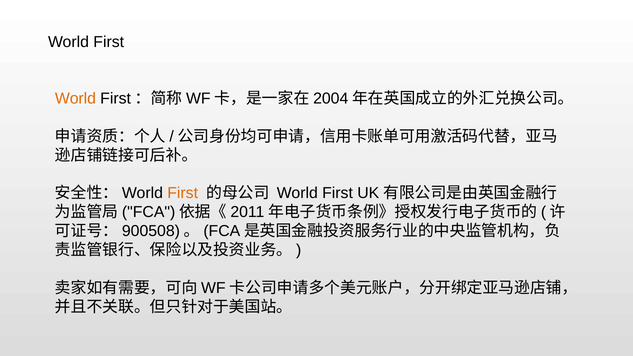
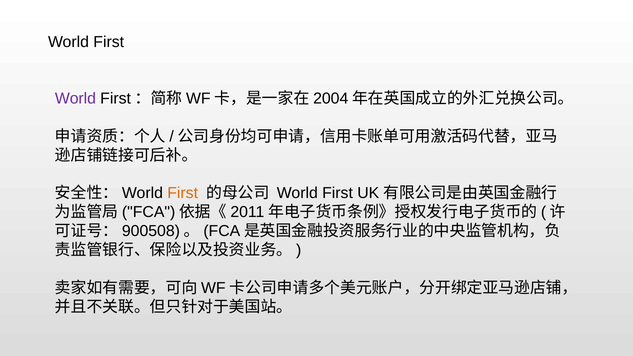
World colour: orange -> purple (75, 98)
